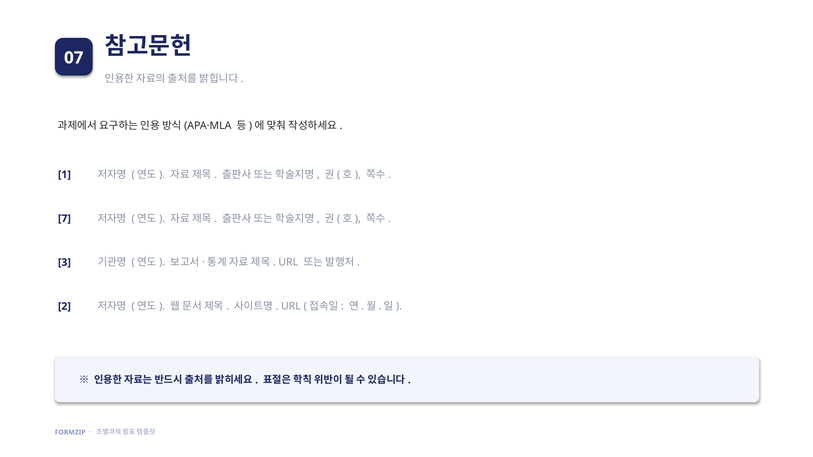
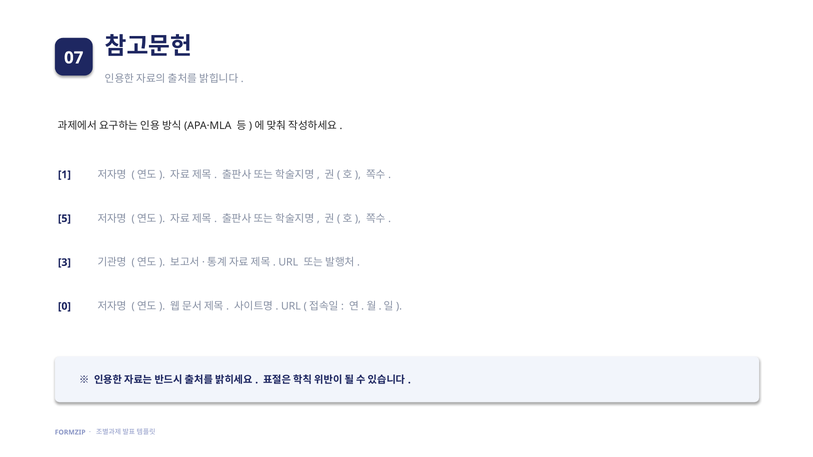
7: 7 -> 5 (64, 219)
2: 2 -> 0 (64, 306)
